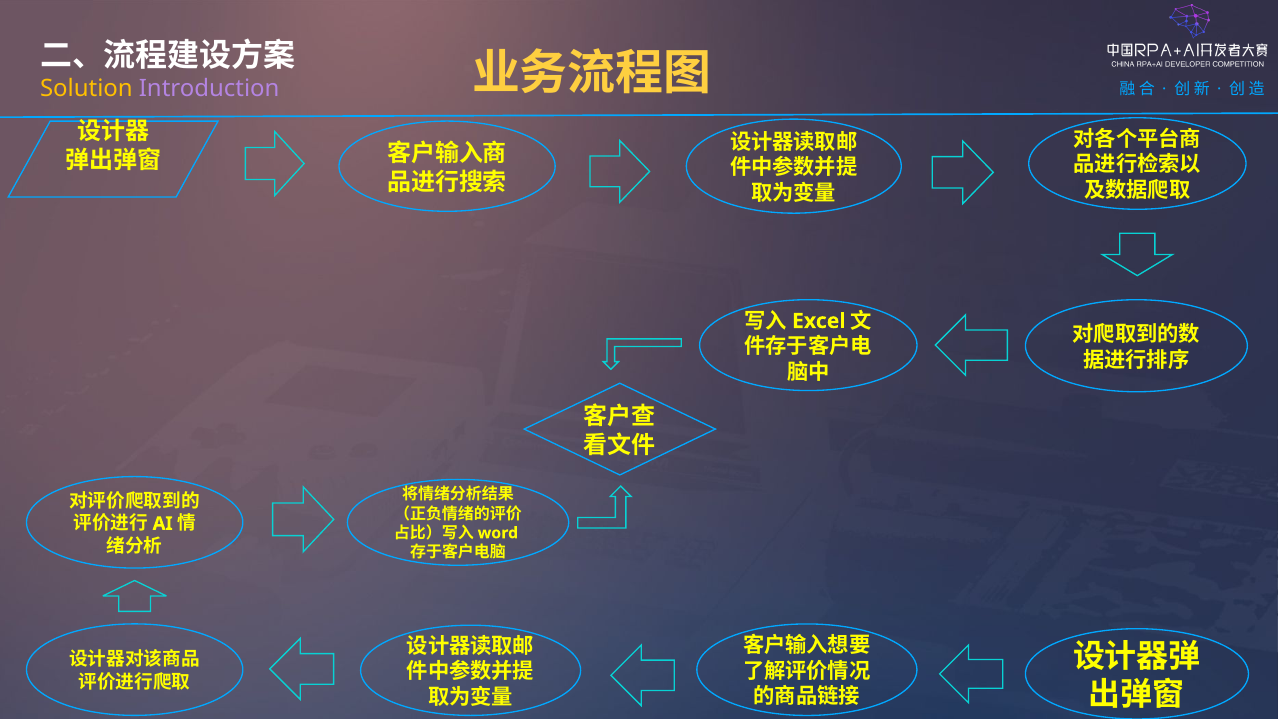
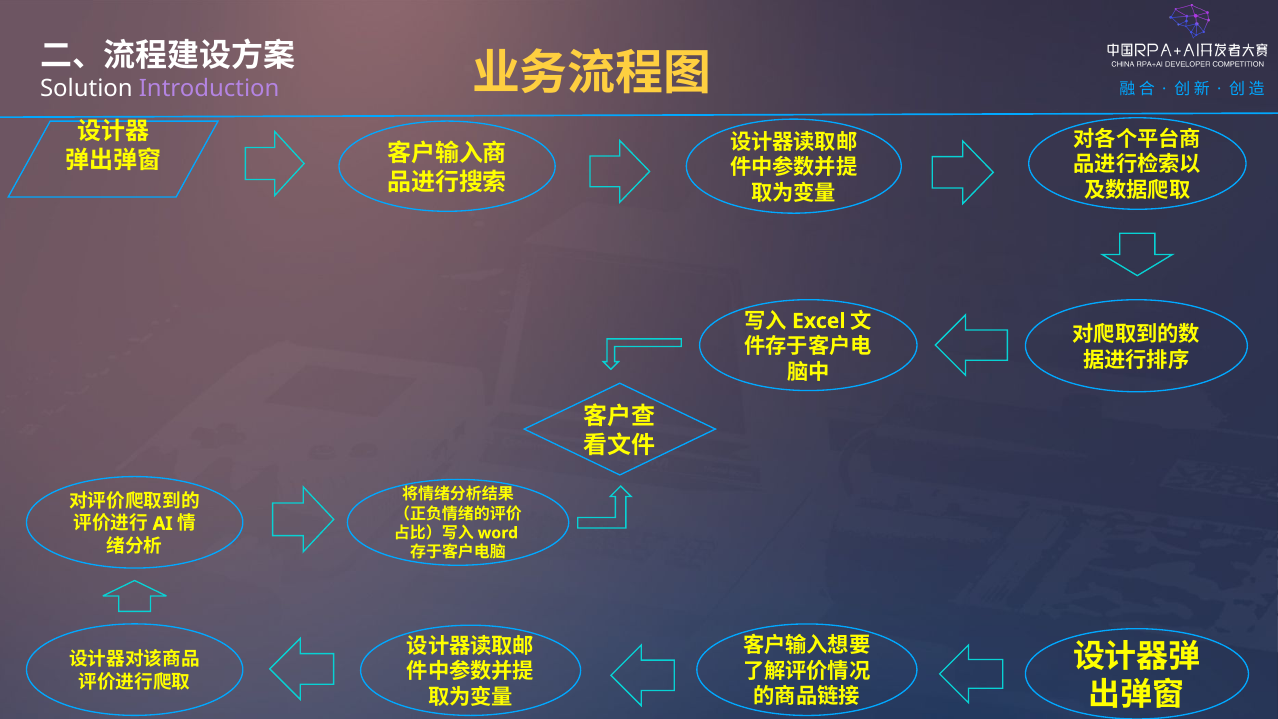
Solution colour: yellow -> white (86, 89)
